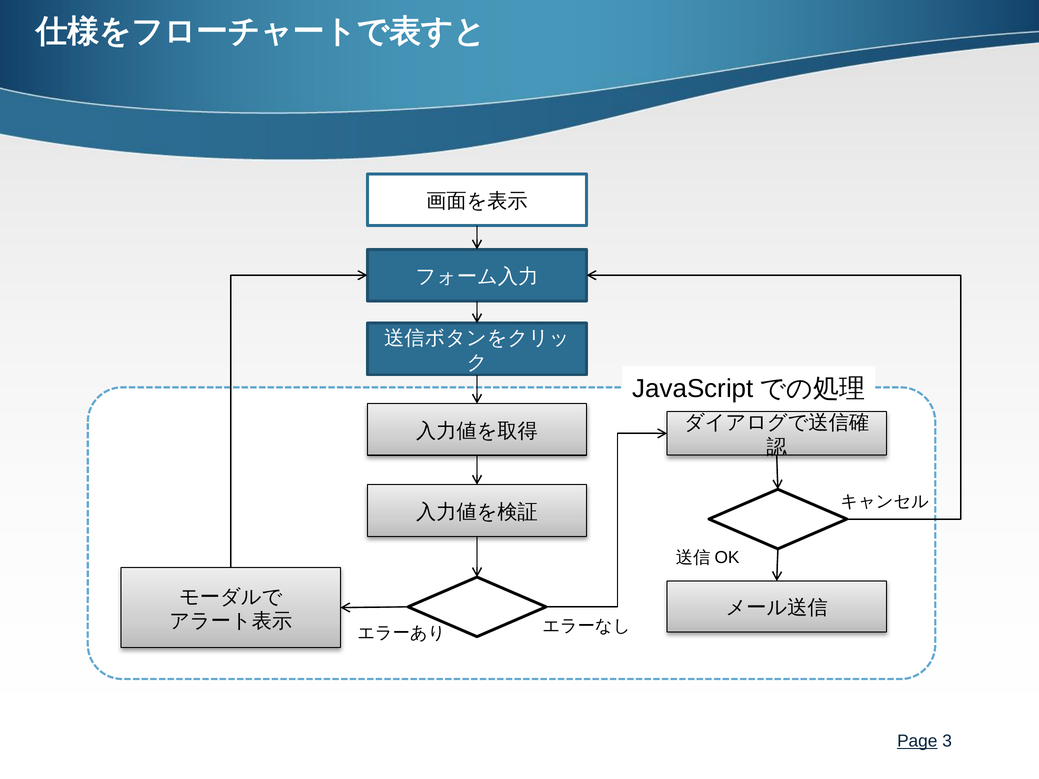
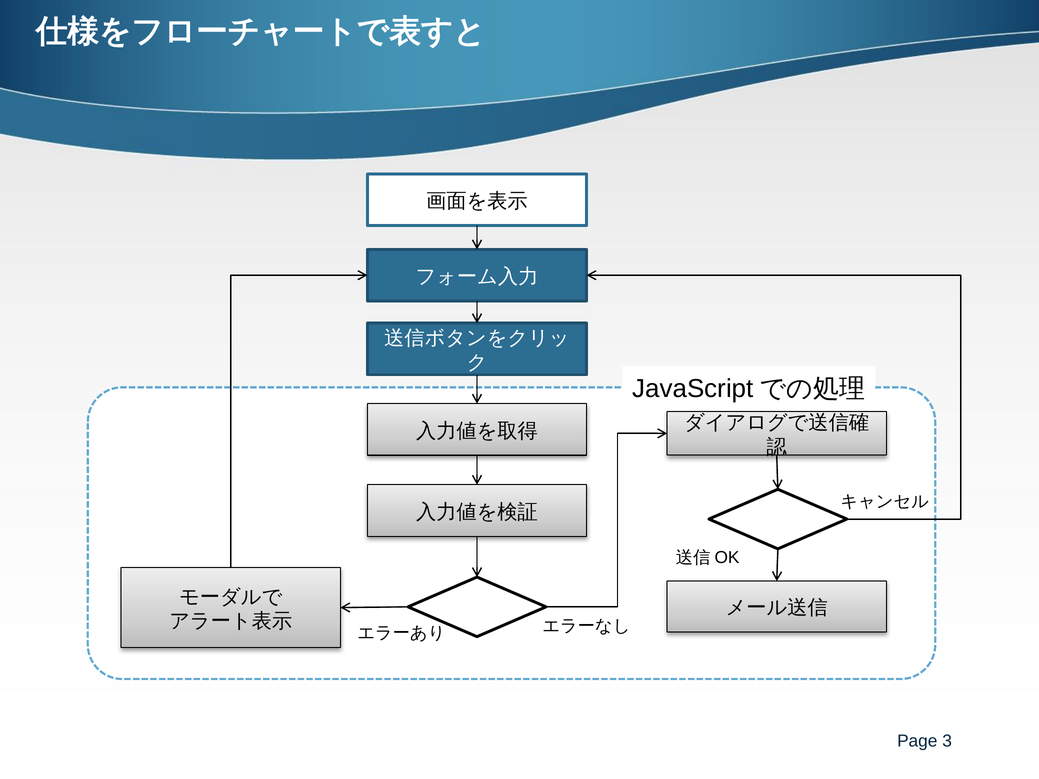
Page underline: present -> none (917, 741)
